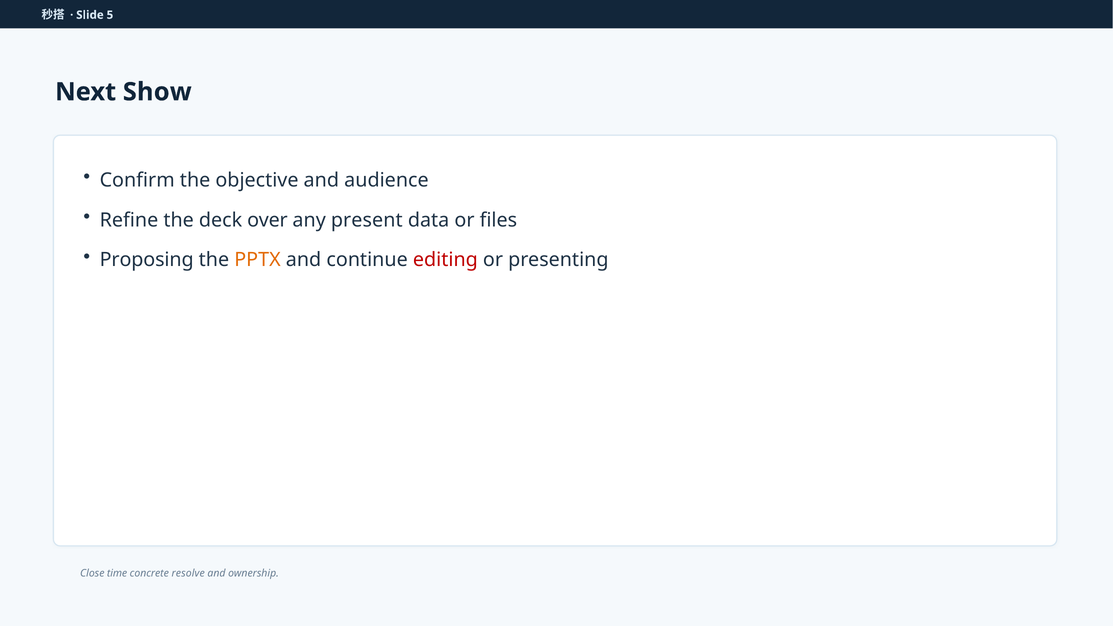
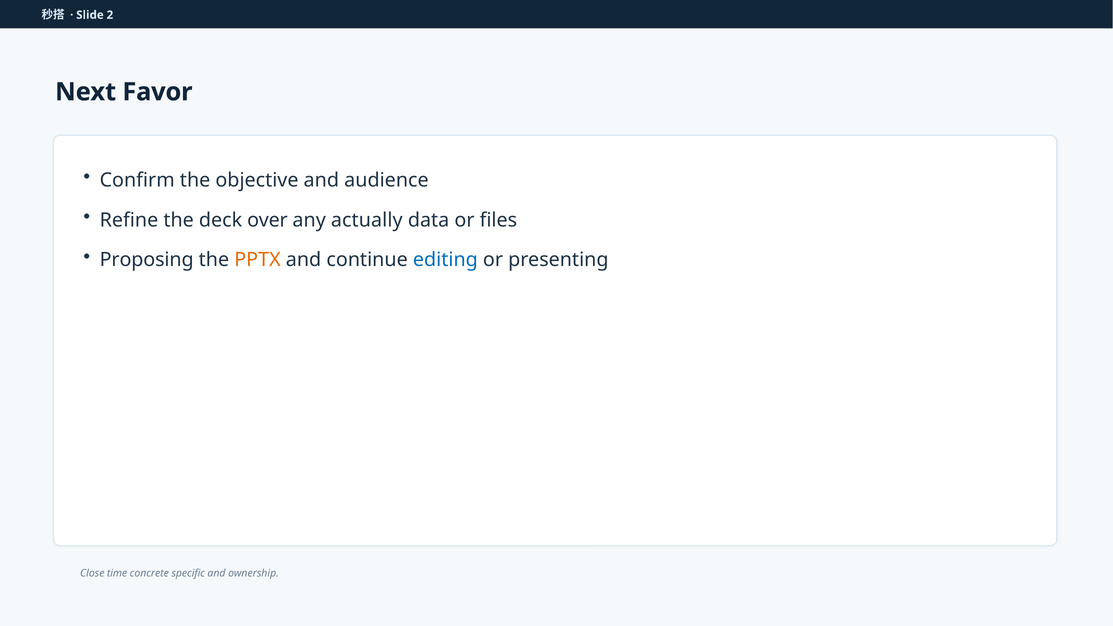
5: 5 -> 2 (110, 15)
Show: Show -> Favor (157, 92)
present: present -> actually (367, 220)
editing colour: red -> blue (445, 260)
resolve: resolve -> specific (188, 573)
